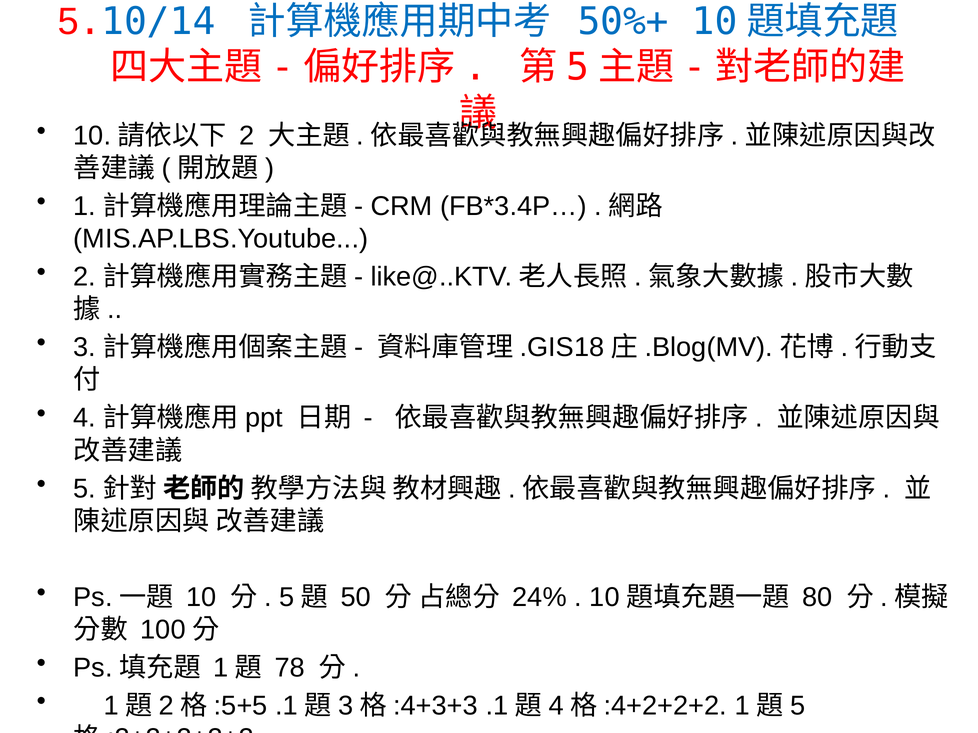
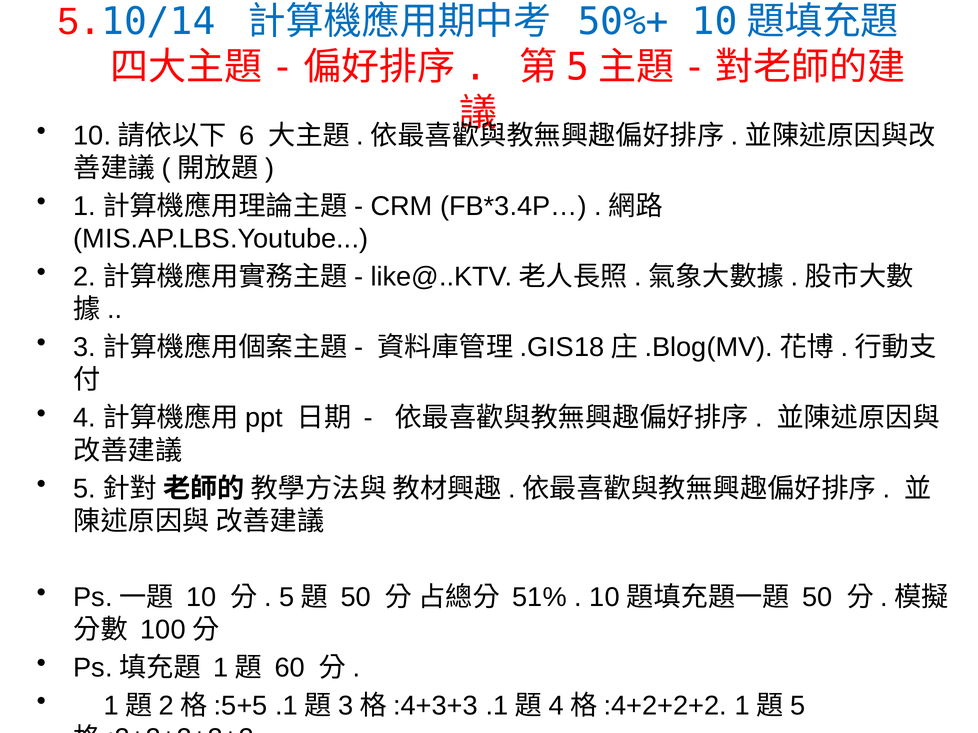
2: 2 -> 6 (247, 136)
24%: 24% -> 51% (540, 598)
80: 80 -> 50 (817, 598)
78: 78 -> 60 (290, 668)
